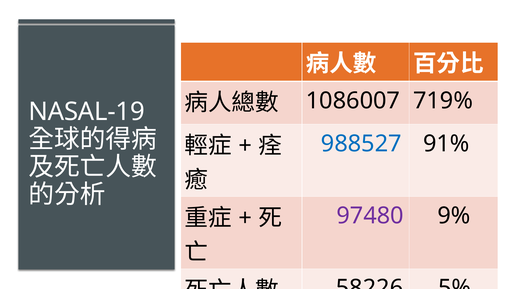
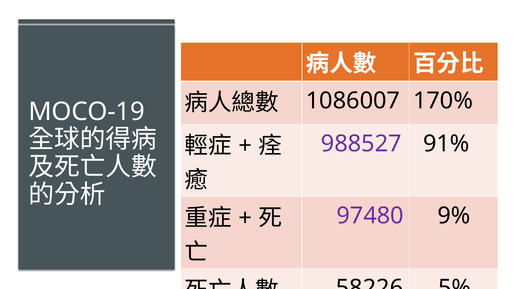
719%: 719% -> 170% (443, 101)
NASAL-19: NASAL-19 -> MOCO-19 (87, 112)
988527 colour: blue -> purple (361, 144)
